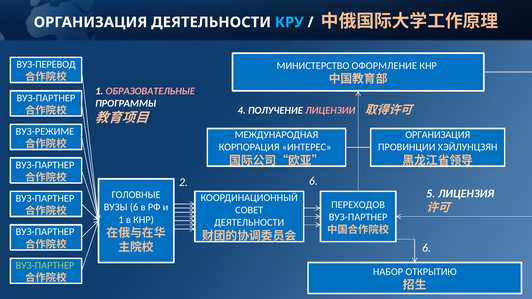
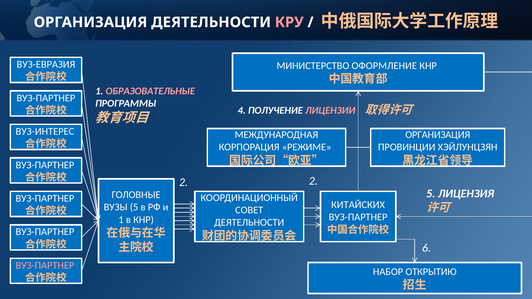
КРУ colour: light blue -> pink (289, 22)
ВУЗ-ПЕРЕВОД: ВУЗ-ПЕРЕВОД -> ВУЗ-ЕВРАЗИЯ (46, 65)
ВУЗ-РЕЖИМЕ: ВУЗ-РЕЖИМЕ -> ВУЗ-ИНТЕРЕС (45, 132)
ИНТЕРЕС: ИНТЕРЕС -> РЕЖИМЕ (307, 147)
2 6: 6 -> 2 (313, 181)
ПЕРЕХОДОВ: ПЕРЕХОДОВ -> КИТАЙСКИХ (358, 205)
ВУЗЫ 6: 6 -> 5 (134, 207)
ВУЗ-ПАРТНЕР colour: light green -> pink (45, 266)
